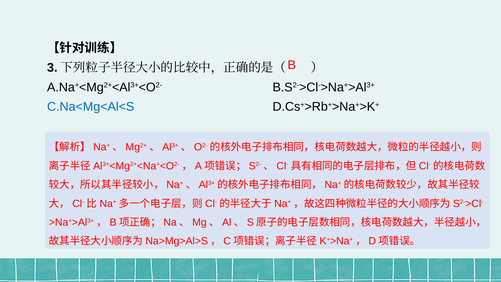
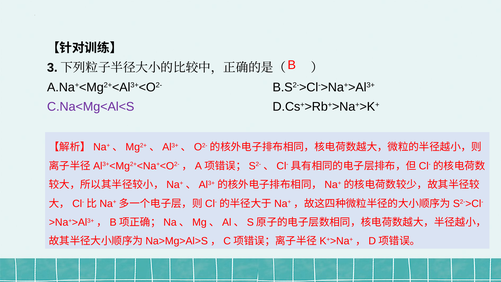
C.Na<Mg<Al<S colour: blue -> purple (91, 107)
